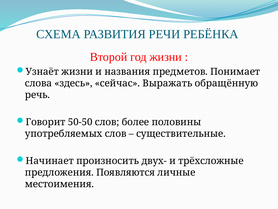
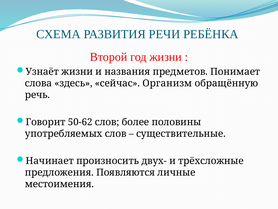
Выражать: Выражать -> Организм (167, 83)
50-50: 50-50 -> 50-62 (80, 122)
